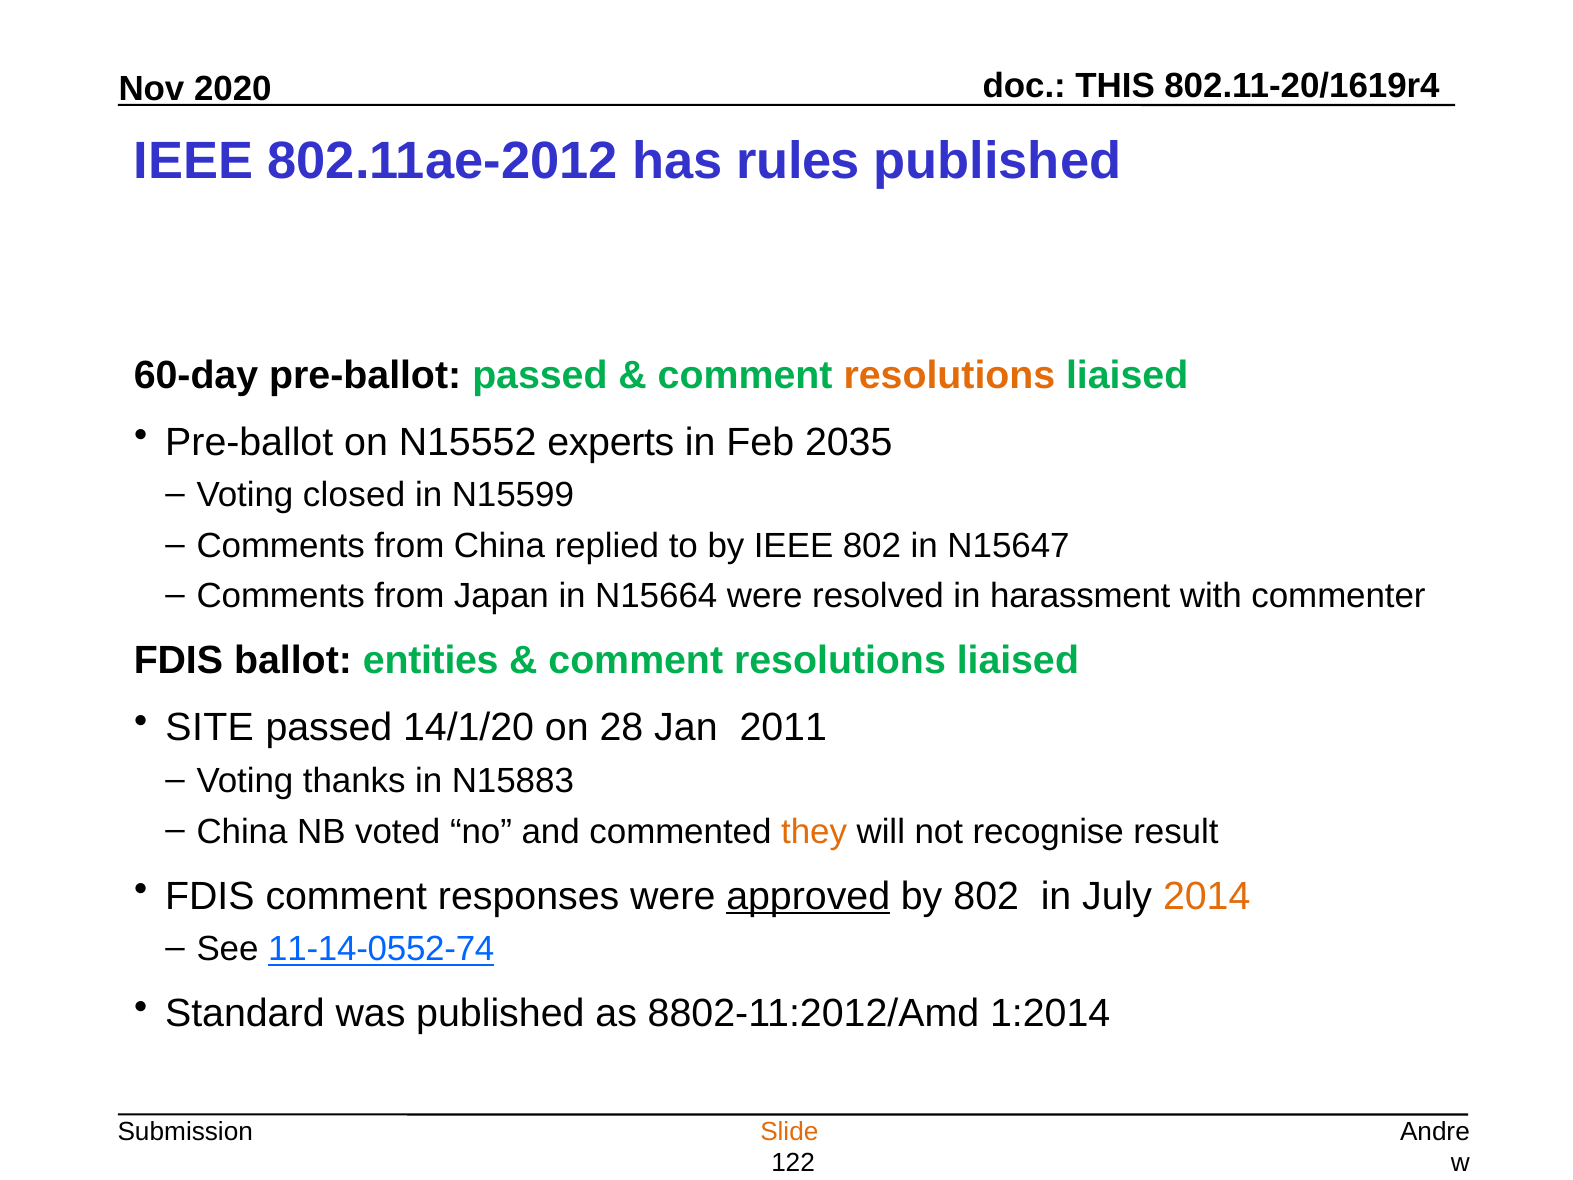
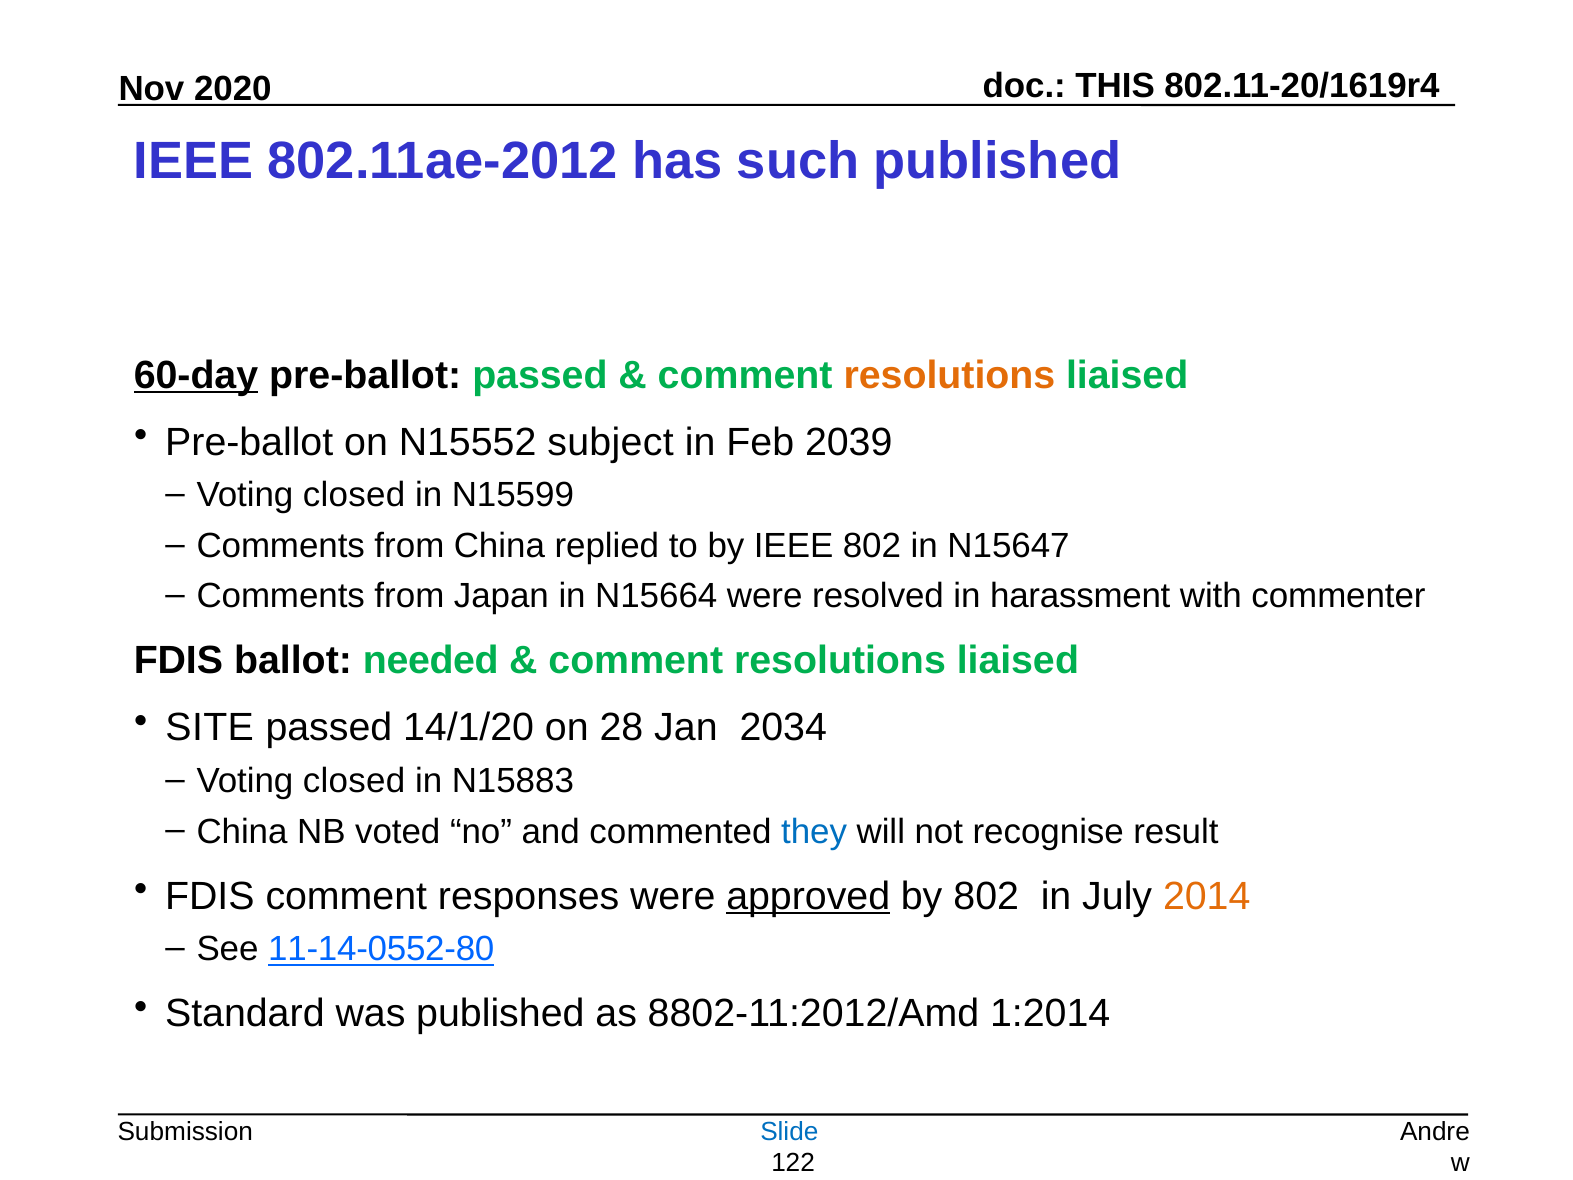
rules: rules -> such (798, 161)
60-day underline: none -> present (196, 375)
experts: experts -> subject (611, 442)
2035: 2035 -> 2039 (849, 442)
entities: entities -> needed (431, 661)
2011: 2011 -> 2034 (783, 728)
thanks: thanks -> closed (354, 781)
they colour: orange -> blue (814, 831)
11-14-0552-74: 11-14-0552-74 -> 11-14-0552-80 (381, 949)
Slide colour: orange -> blue (789, 1131)
